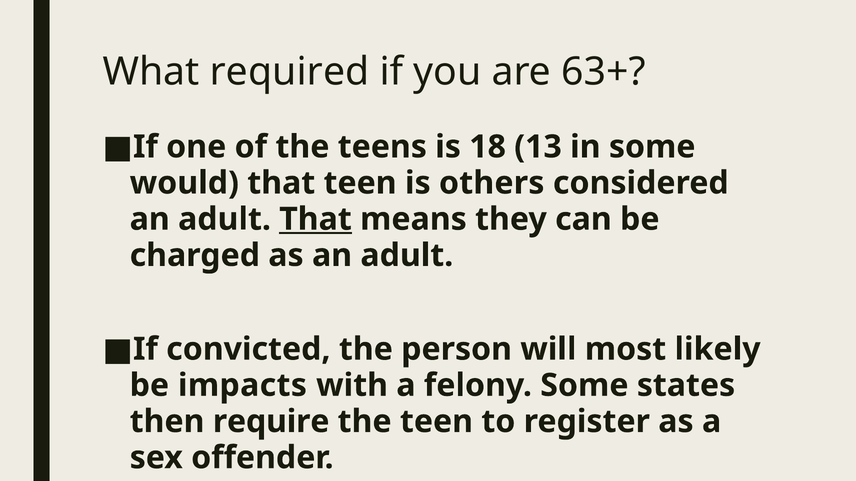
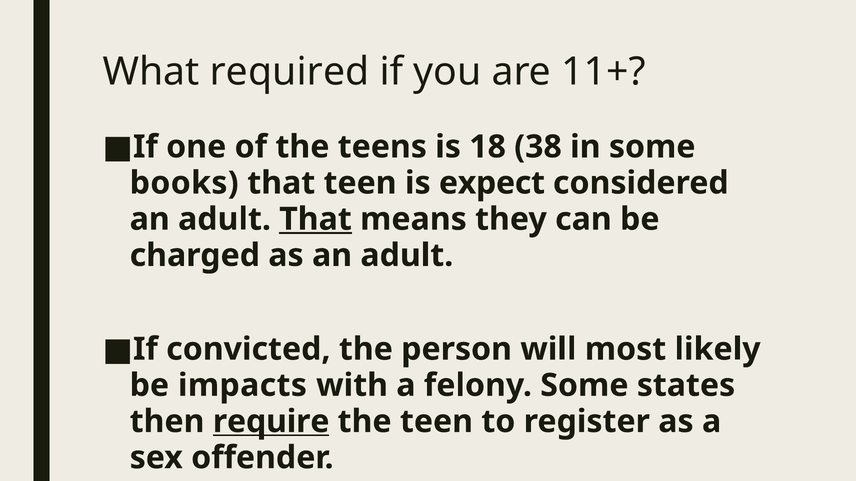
63+: 63+ -> 11+ (603, 72)
13: 13 -> 38 (538, 147)
would: would -> books (184, 183)
others: others -> expect (492, 183)
require underline: none -> present (271, 422)
